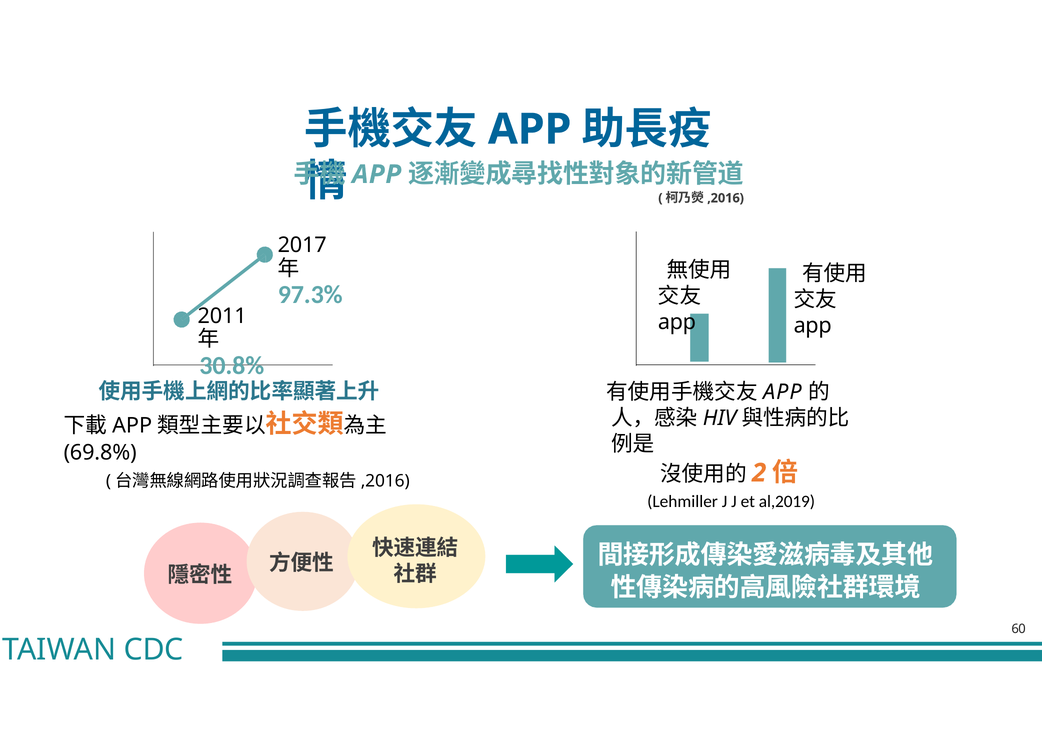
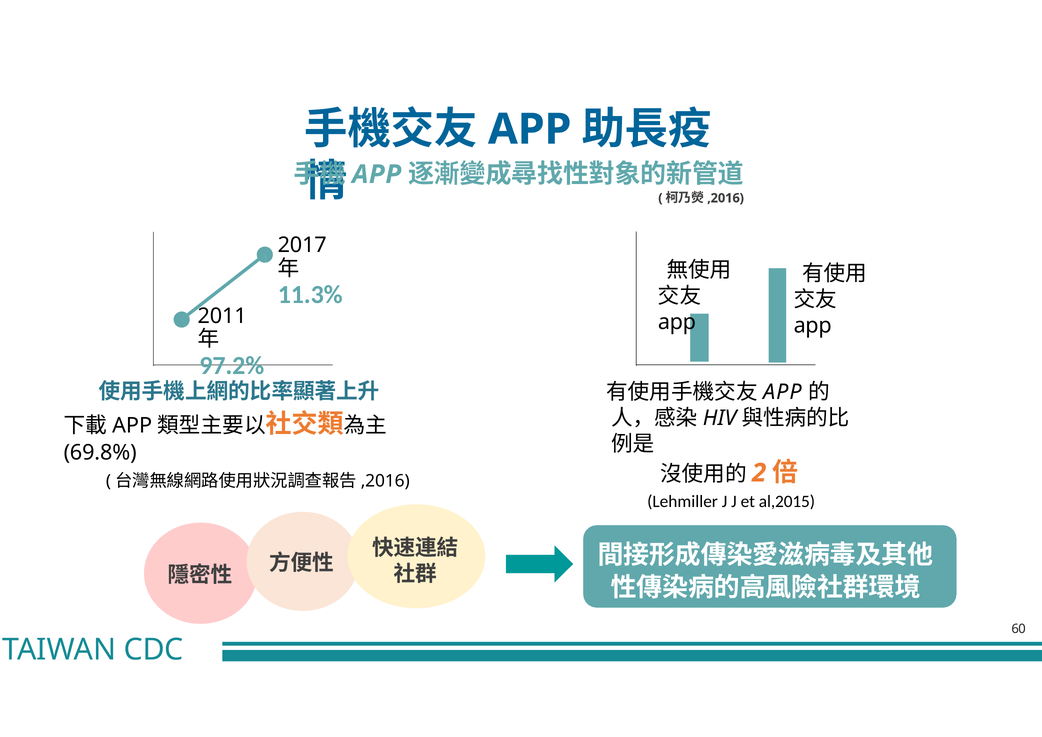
97.3%: 97.3% -> 11.3% (310, 295)
30.8%: 30.8% -> 97.2% (232, 365)
al,2019: al,2019 -> al,2015 (787, 501)
